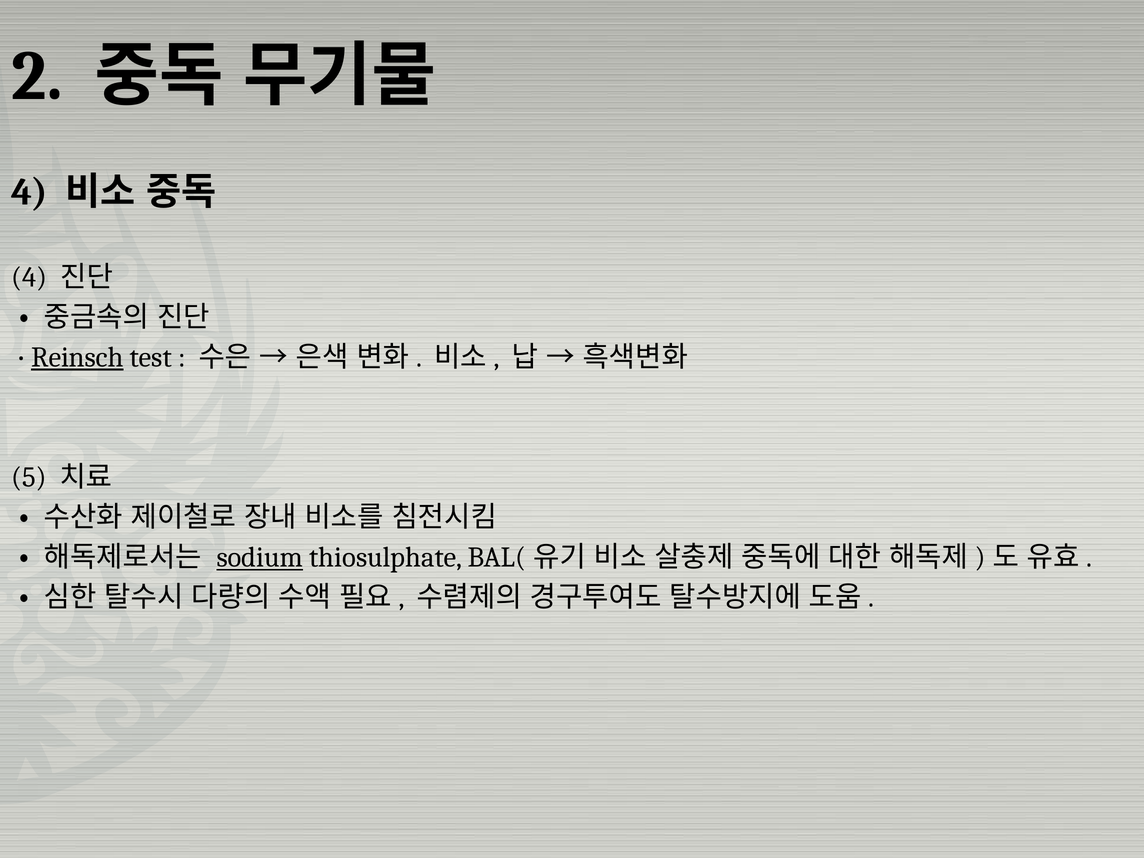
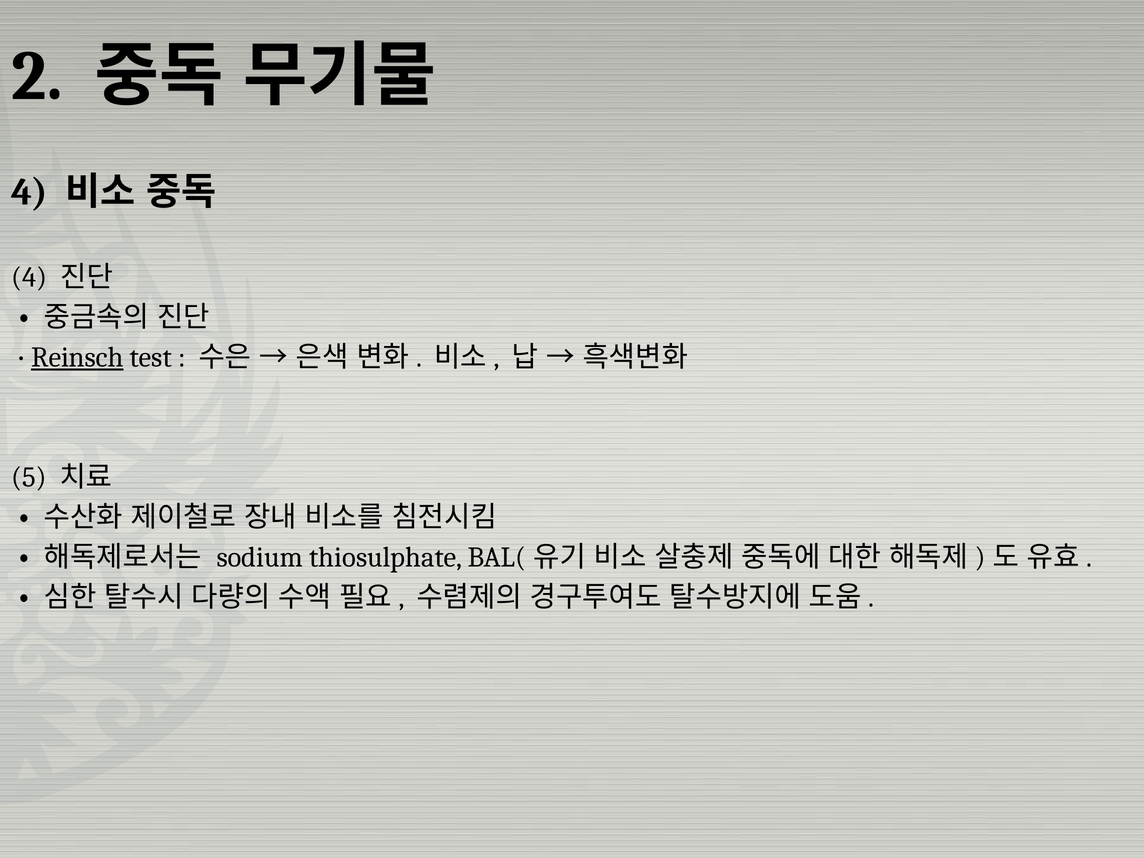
sodium underline: present -> none (260, 557)
